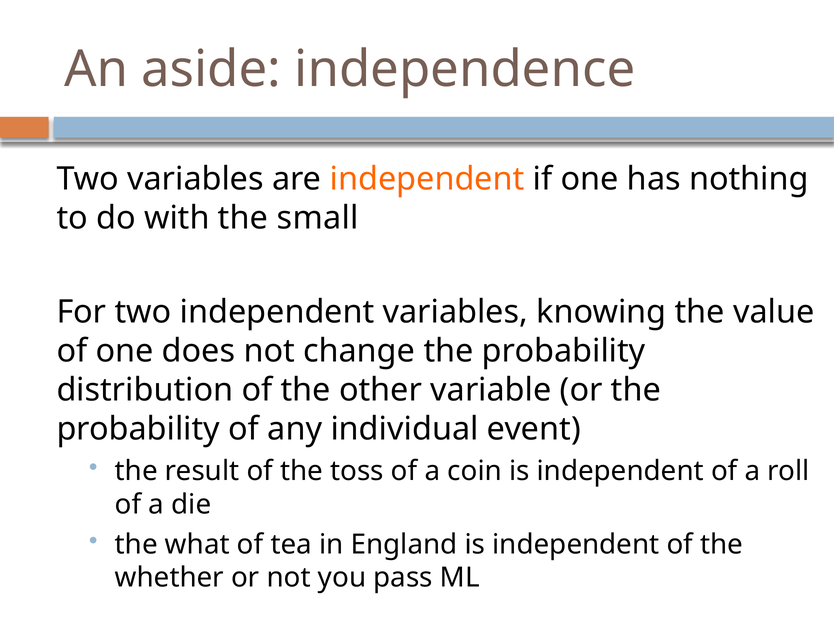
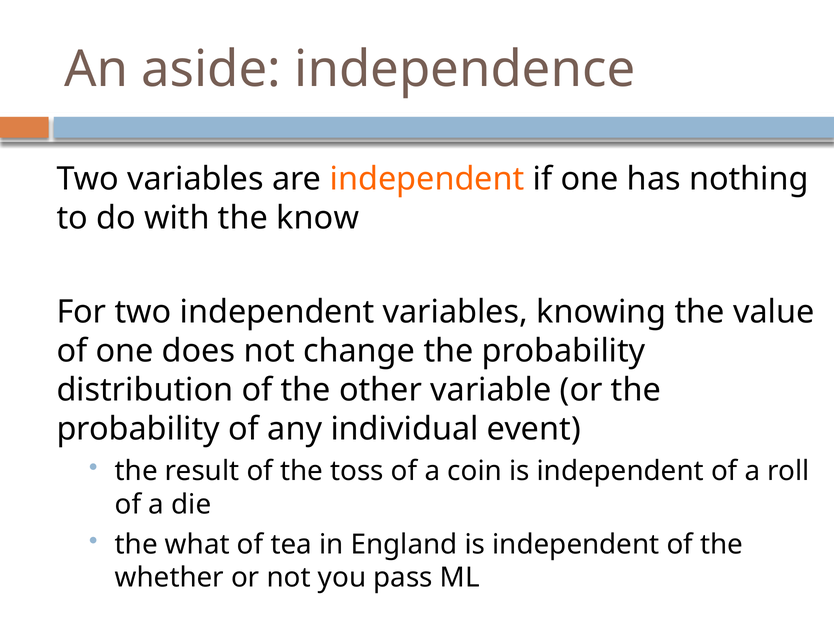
small: small -> know (318, 218)
